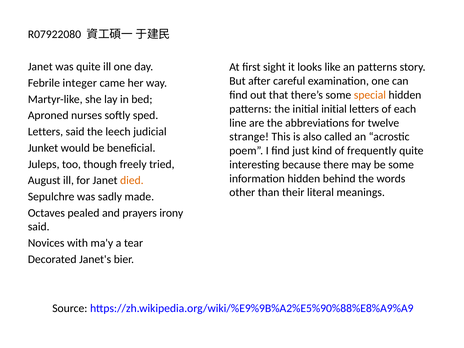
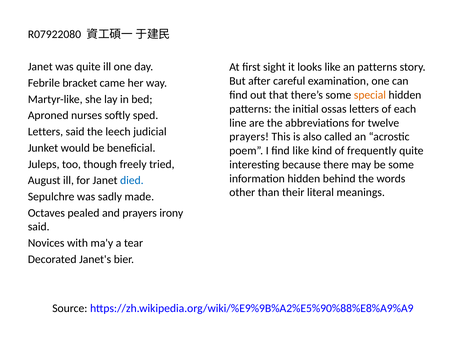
integer: integer -> bracket (80, 83)
initial initial: initial -> ossas (334, 109)
strange: strange -> prayers (249, 137)
find just: just -> like (301, 151)
died colour: orange -> blue (132, 180)
